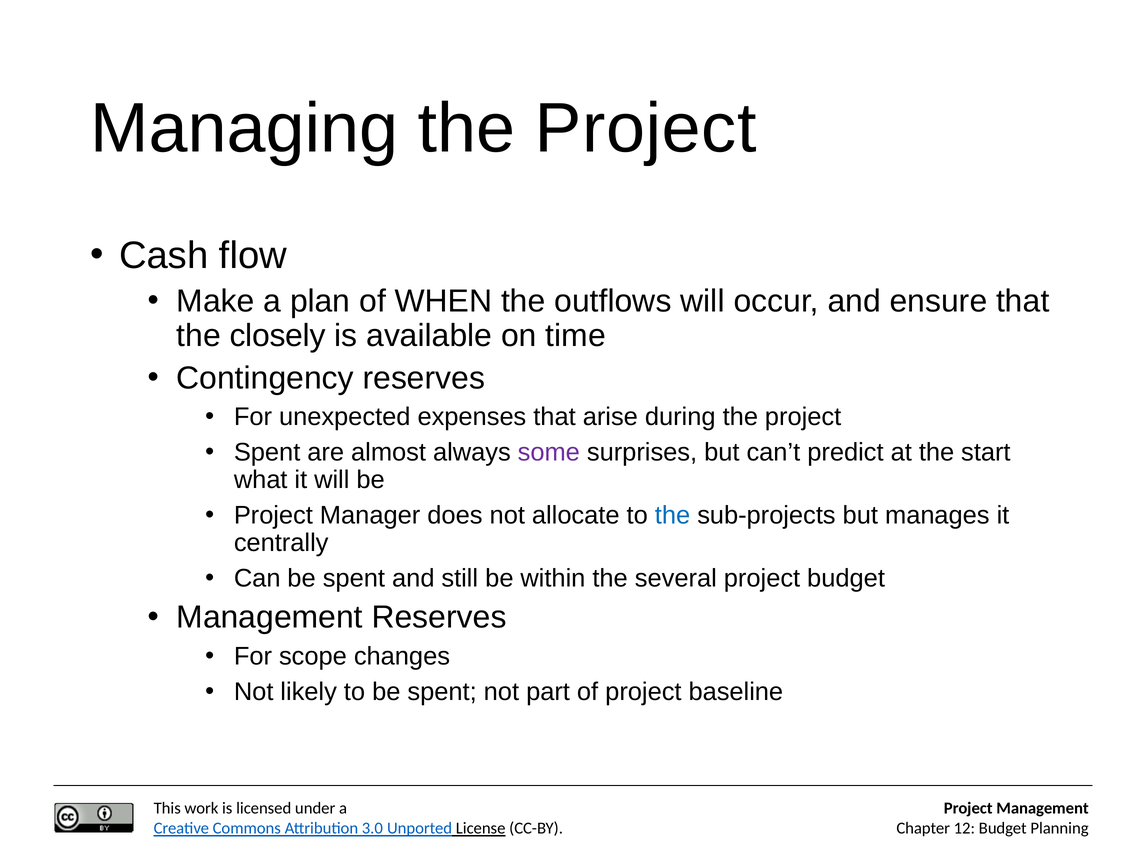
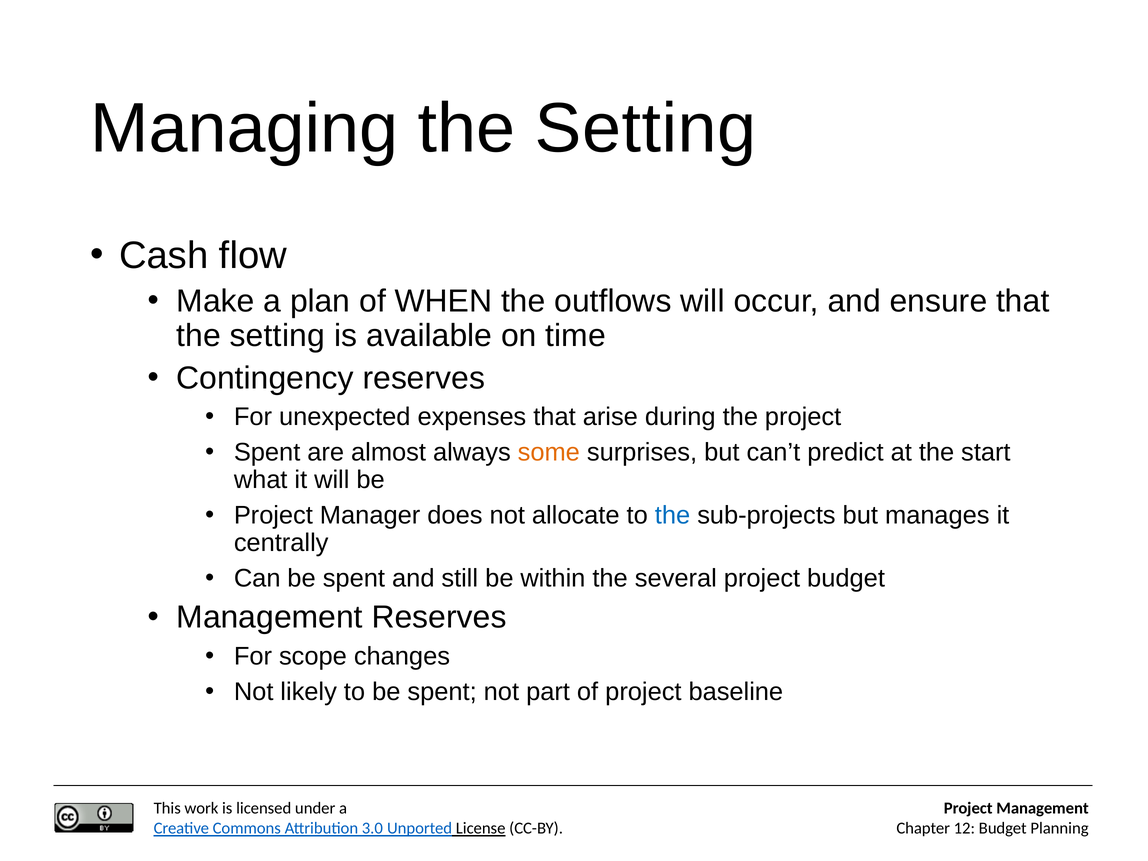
Managing the Project: Project -> Setting (646, 129)
closely: closely -> setting (277, 336)
some colour: purple -> orange (549, 453)
